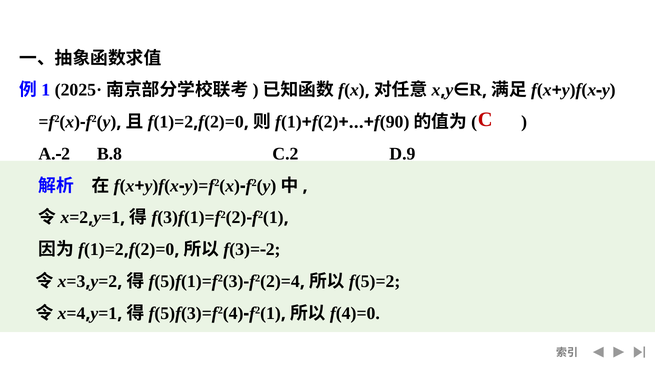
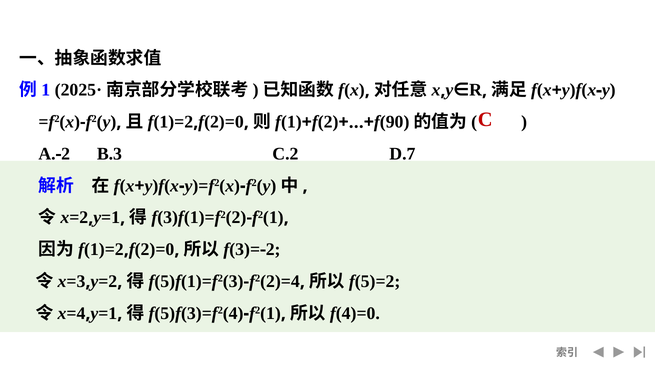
B.8: B.8 -> B.3 (109, 154)
D.9: D.9 -> D.7 (402, 154)
